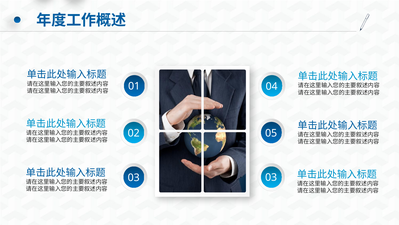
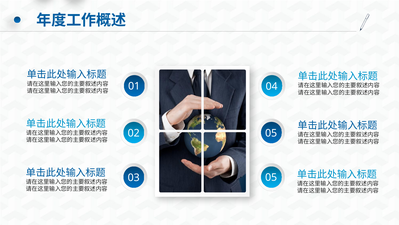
03 03: 03 -> 05 (271, 177)
